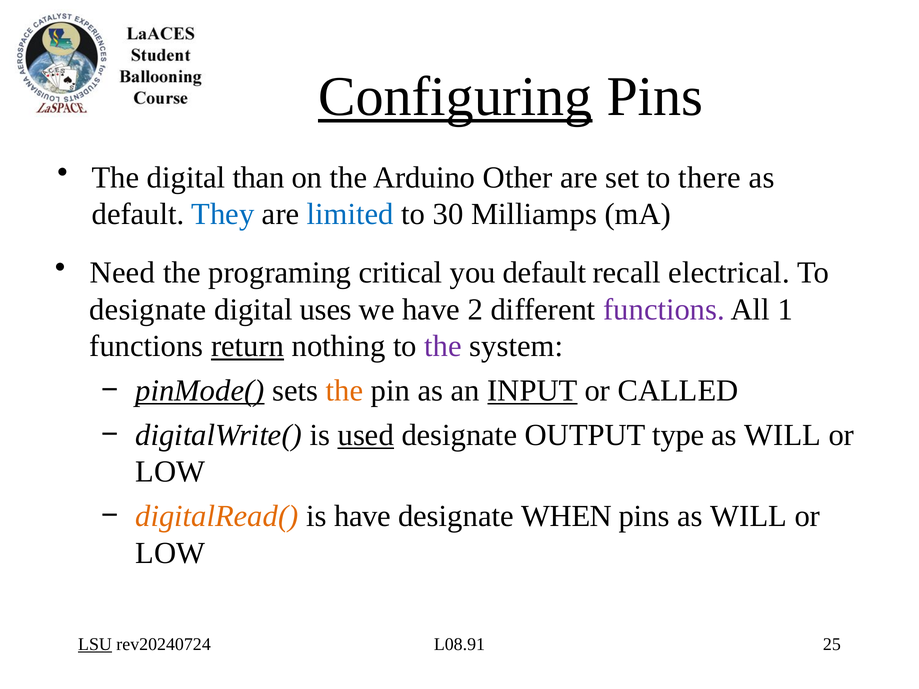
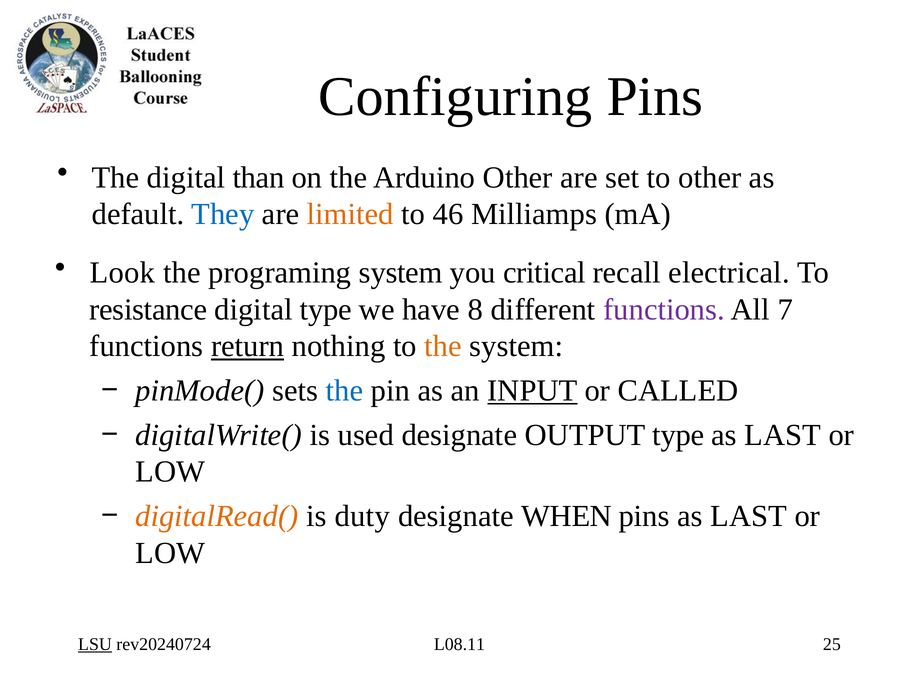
Configuring underline: present -> none (455, 97)
to there: there -> other (710, 178)
limited colour: blue -> orange (350, 214)
30: 30 -> 46 (448, 214)
Need: Need -> Look (122, 273)
programing critical: critical -> system (401, 273)
you default: default -> critical (544, 273)
designate: designate -> resistance (148, 310)
digital uses: uses -> type (326, 310)
2: 2 -> 8 (475, 310)
1: 1 -> 7 (785, 310)
the colour: purple -> orange (443, 346)
pinMode( underline: present -> none (200, 391)
the colour: orange -> blue (345, 391)
used underline: present -> none (366, 435)
WILL: WILL -> LAST (783, 435)
is have: have -> duty (362, 516)
pins as WILL: WILL -> LAST (749, 516)
L08.91: L08.91 -> L08.11 (459, 645)
